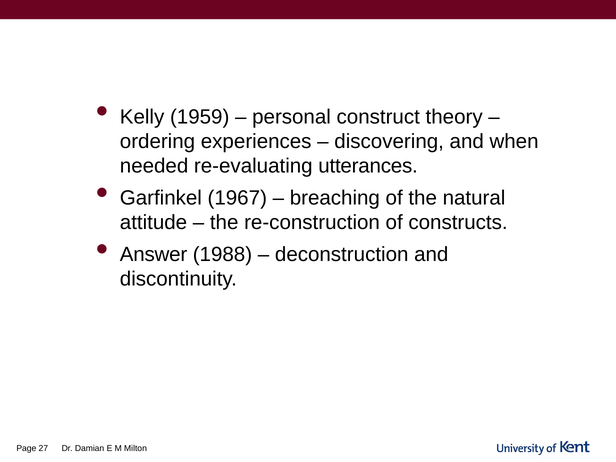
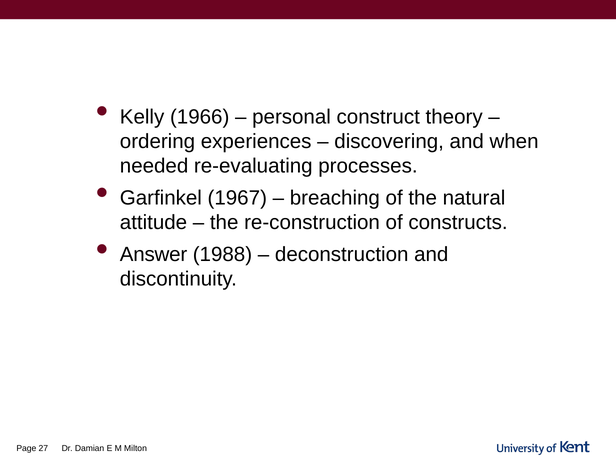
1959: 1959 -> 1966 (200, 117)
utterances: utterances -> processes (368, 166)
